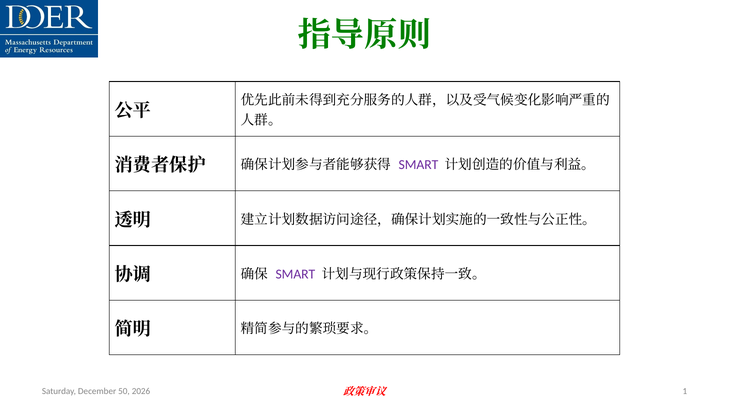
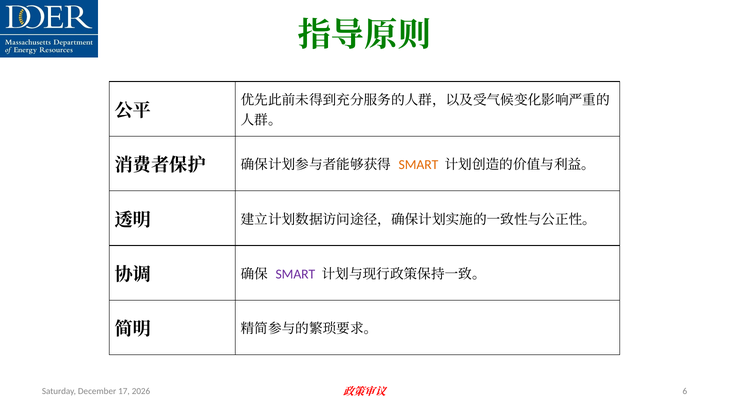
SMART colour: purple -> orange (418, 165)
50: 50 -> 17 (124, 392)
1: 1 -> 6 (685, 392)
